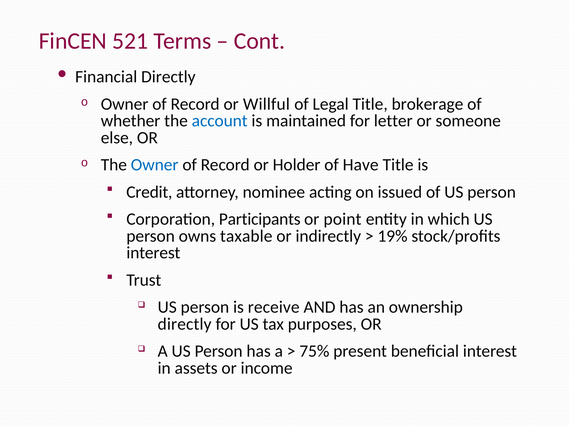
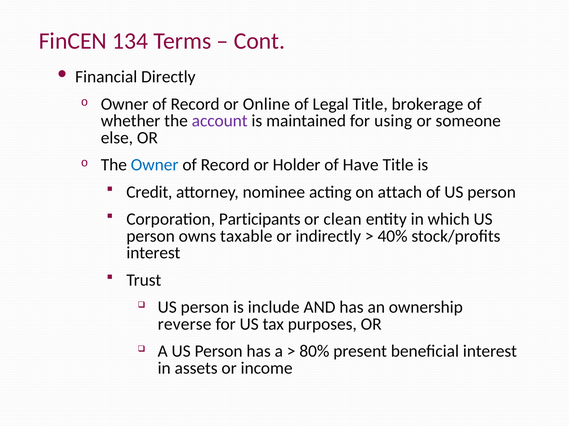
521: 521 -> 134 (130, 41)
Willful: Willful -> Online (266, 104)
account colour: blue -> purple (220, 121)
letter: letter -> using (393, 121)
issued: issued -> attach (400, 192)
point: point -> clean (343, 220)
19%: 19% -> 40% (393, 236)
receive: receive -> include (274, 308)
directly: directly -> reverse (185, 325)
75%: 75% -> 80% (314, 352)
